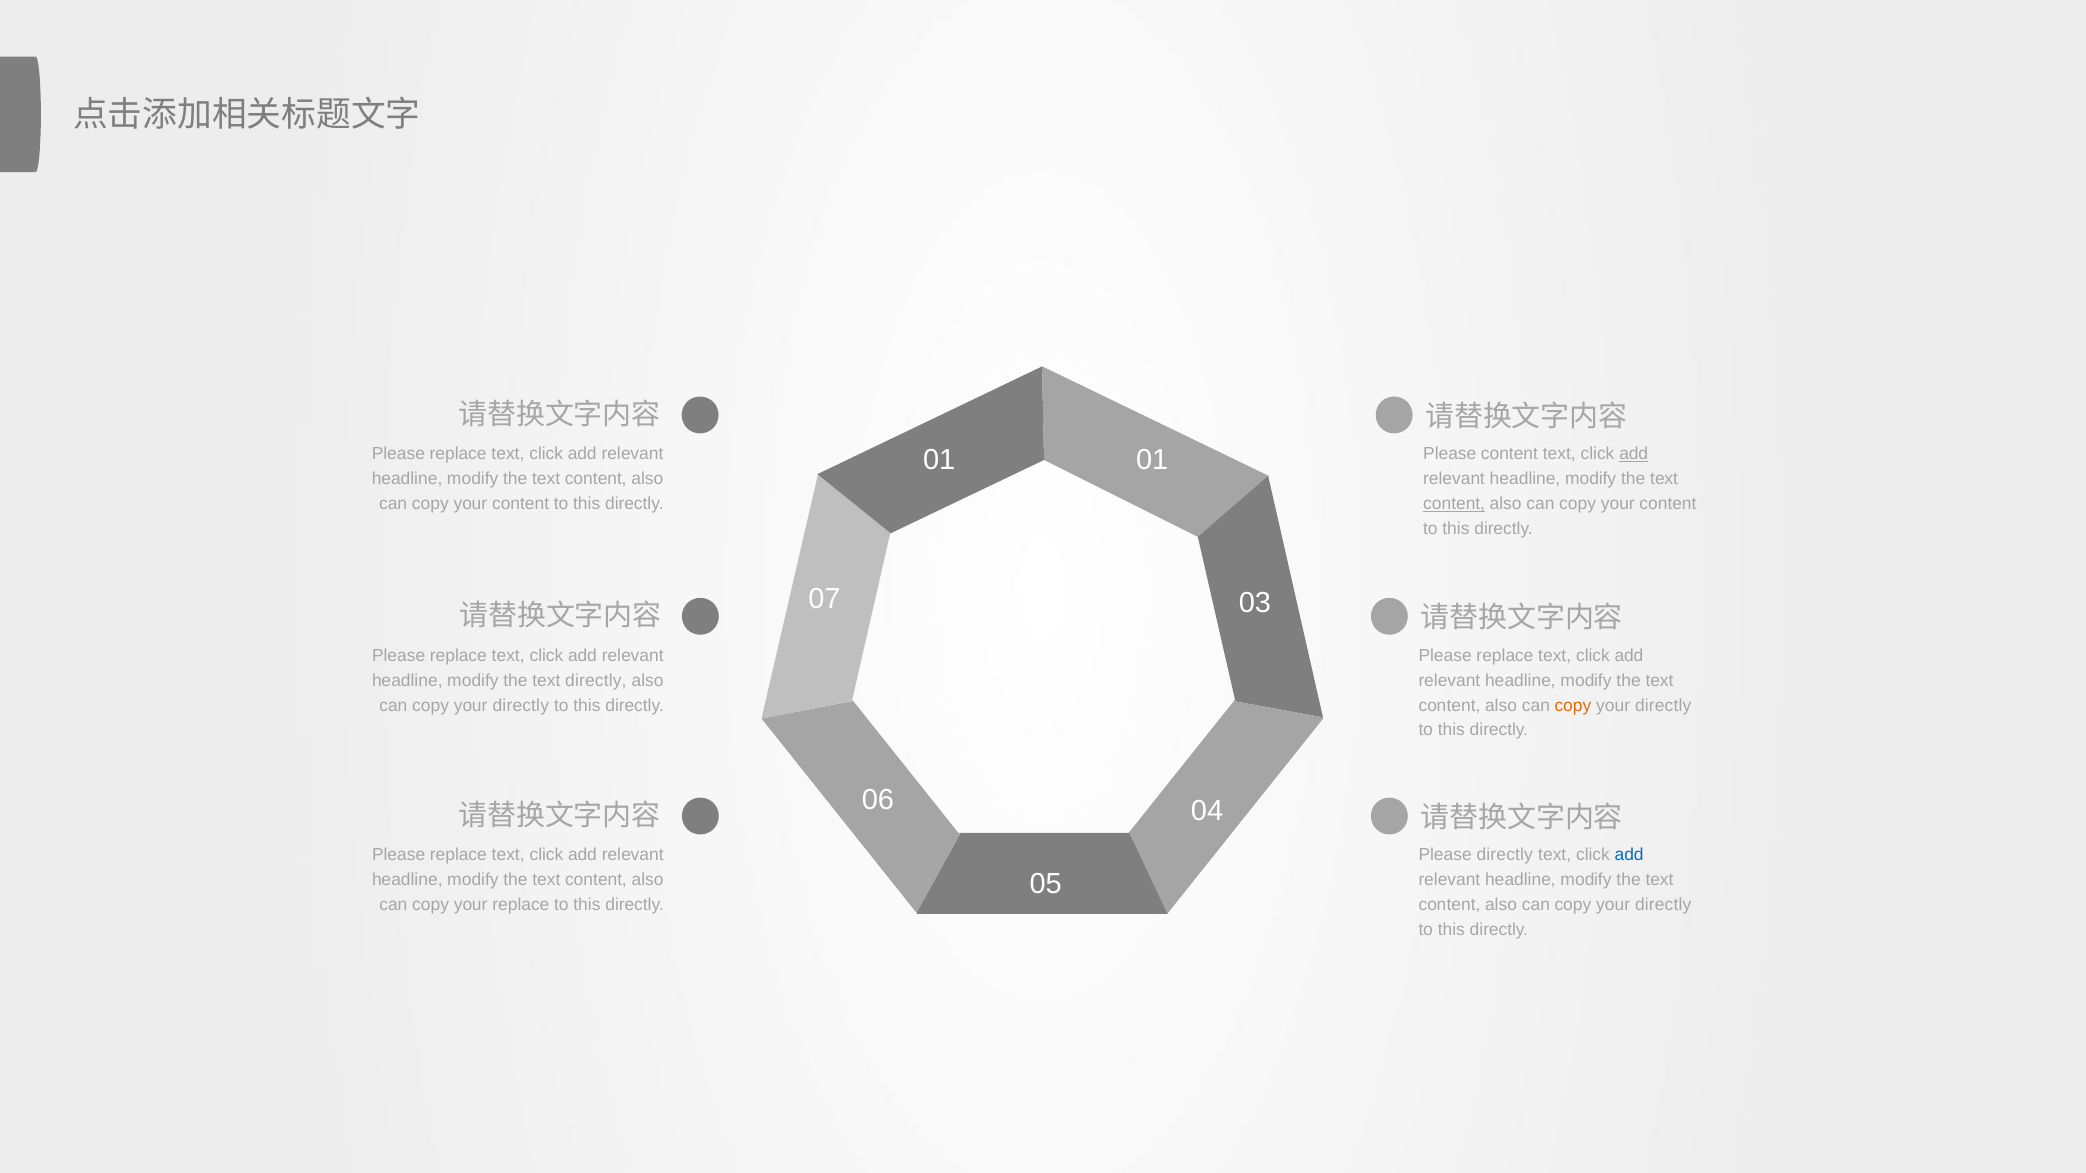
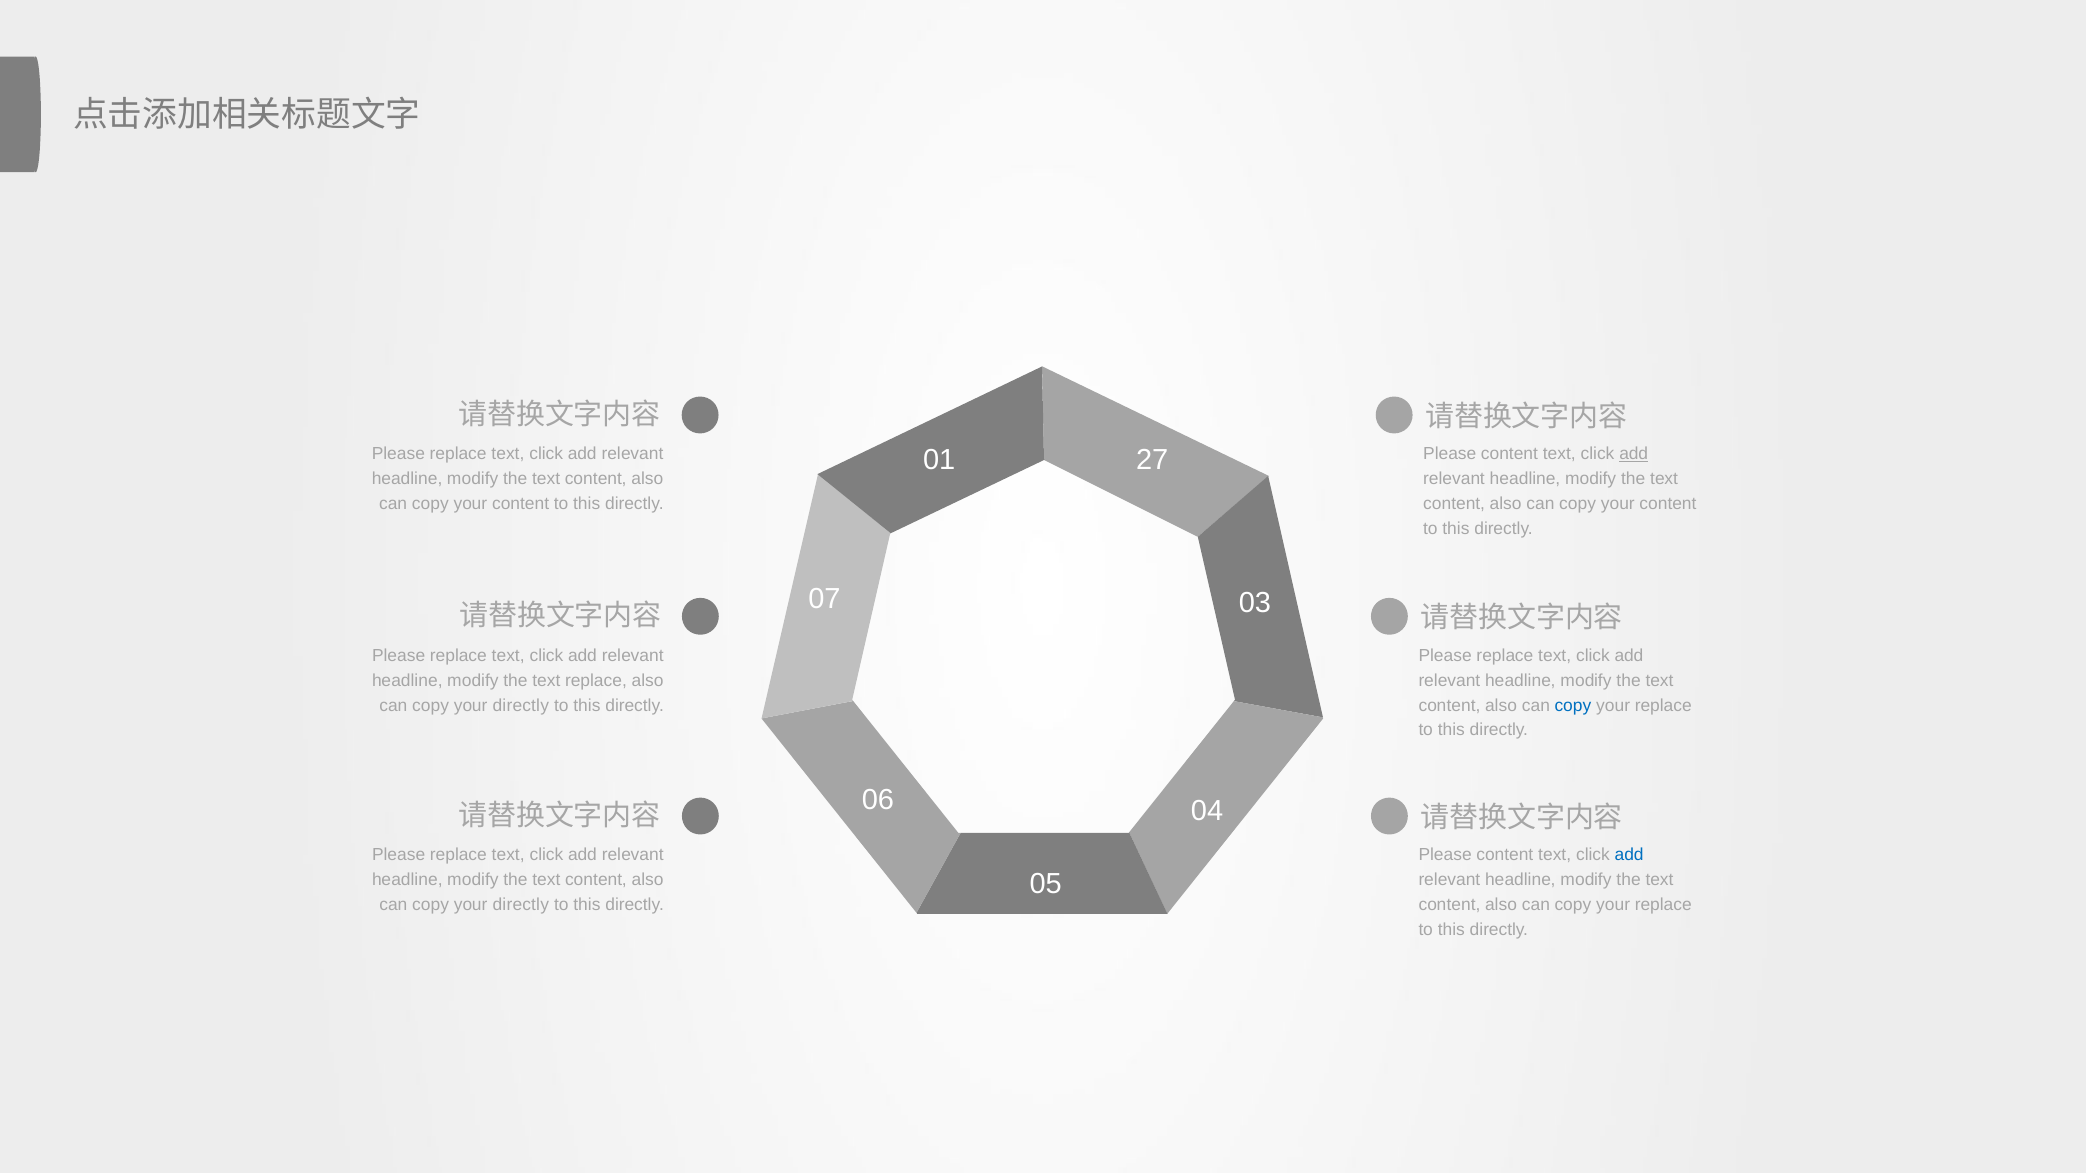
01 01: 01 -> 27 (1152, 460)
content underline: present -> none (1454, 504)
text directly: directly -> replace (596, 681)
copy colour: orange -> blue (1573, 706)
directly: directly -> replace (1663, 706)
directly: directly -> content (1505, 855)
replace: replace -> directly (521, 905)
directly: directly -> replace (1663, 905)
